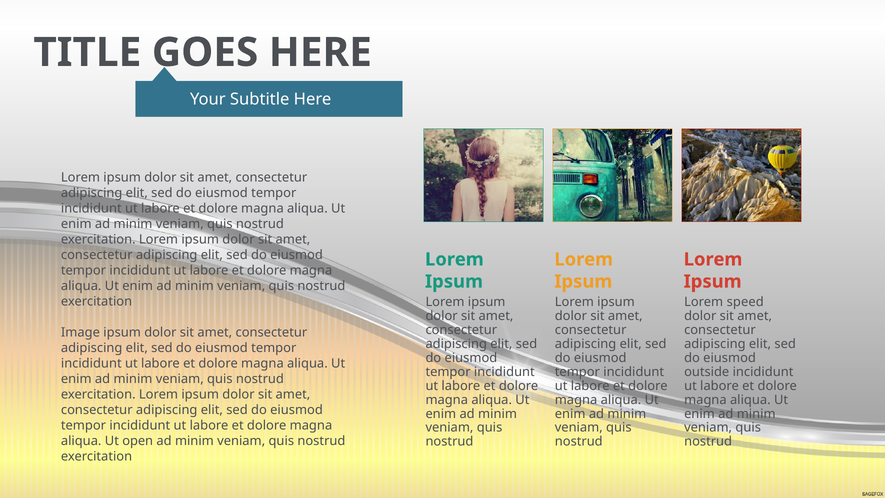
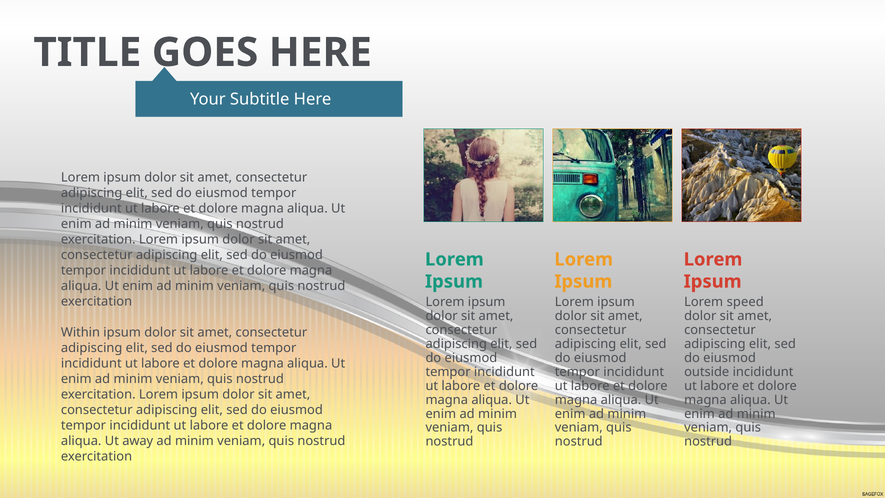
Image: Image -> Within (80, 332)
open: open -> away (138, 441)
